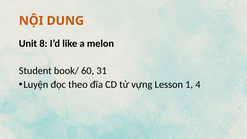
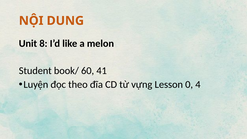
31: 31 -> 41 (102, 71)
1: 1 -> 0 (189, 84)
